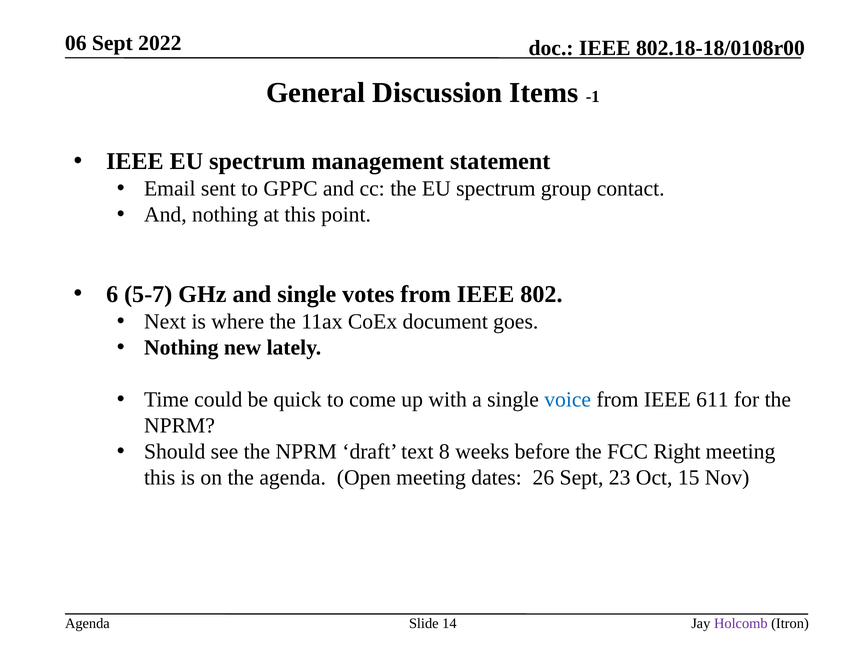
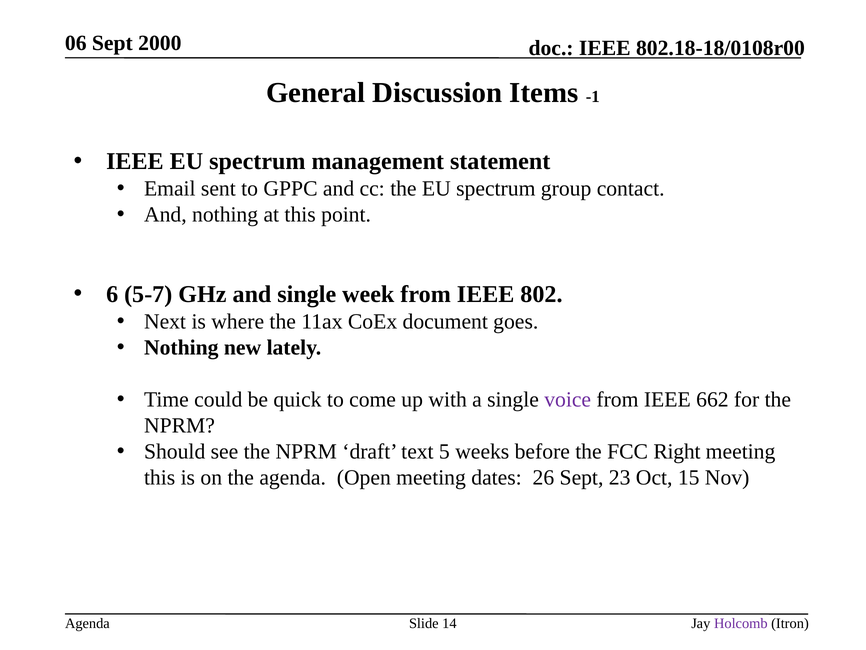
2022: 2022 -> 2000 (160, 43)
votes: votes -> week (368, 294)
voice colour: blue -> purple (568, 399)
611: 611 -> 662 (712, 399)
8: 8 -> 5 (444, 451)
